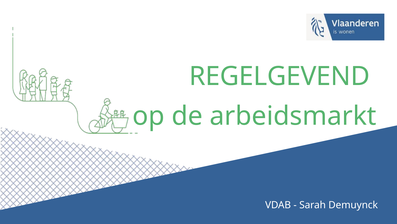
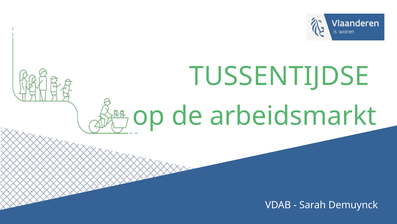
REGELGEVEND: REGELGEVEND -> TUSSENTIJDSE (279, 76)
